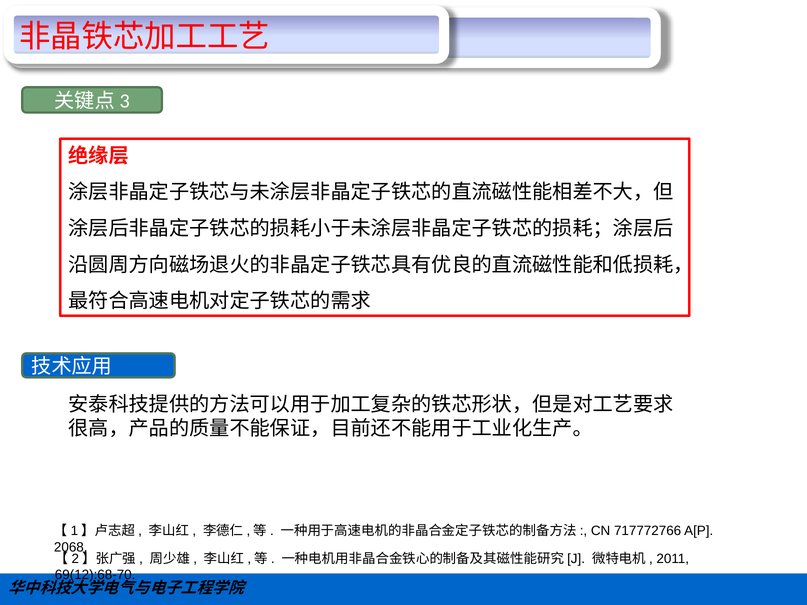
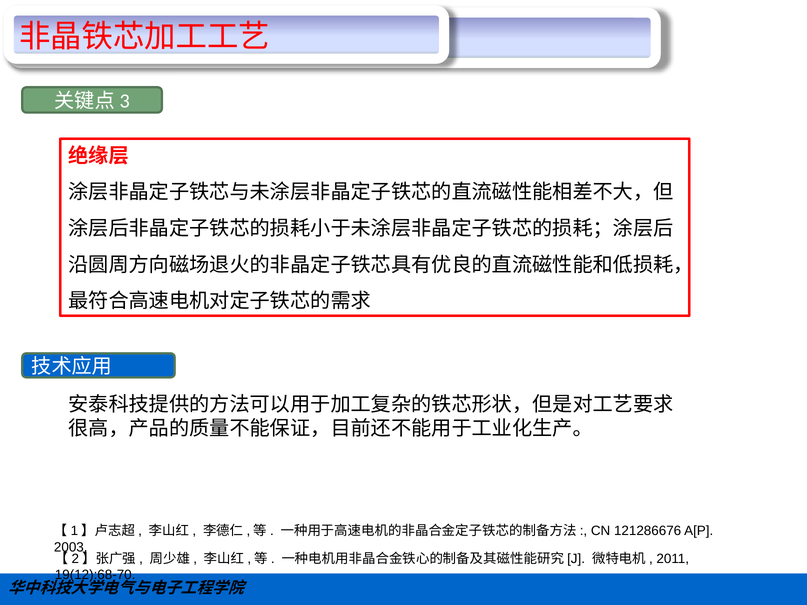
717772766: 717772766 -> 121286676 (648, 531)
2068: 2068 -> 2003 (71, 547)
69(12):68-70: 69(12):68-70 -> 19(12):68-70 (95, 575)
